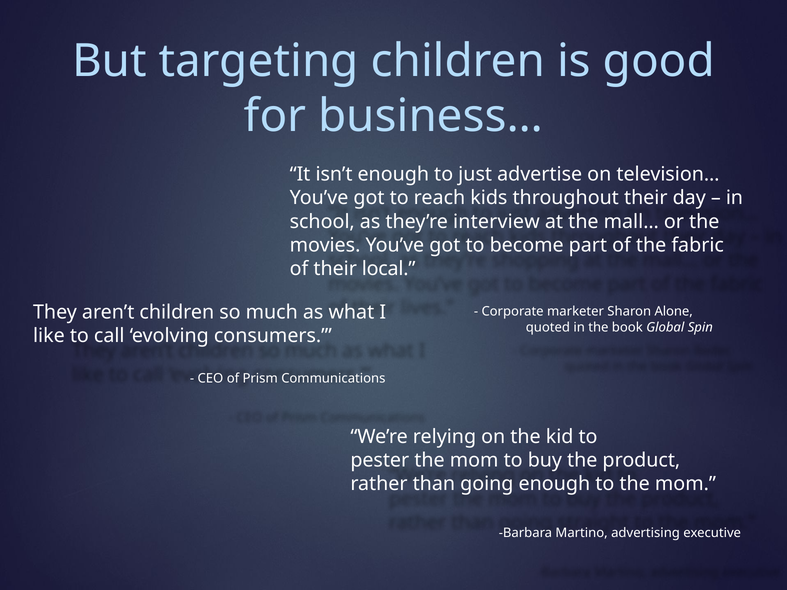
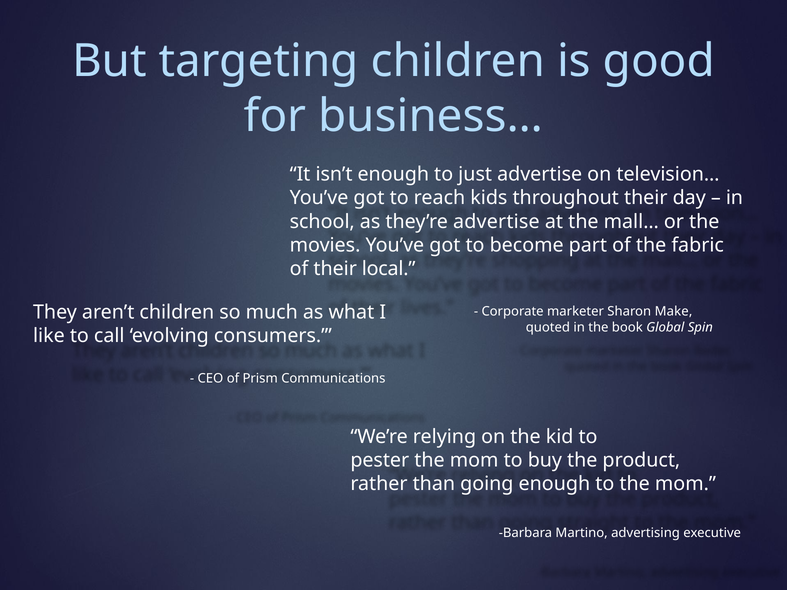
they’re interview: interview -> advertise (496, 222)
Alone: Alone -> Make (674, 312)
